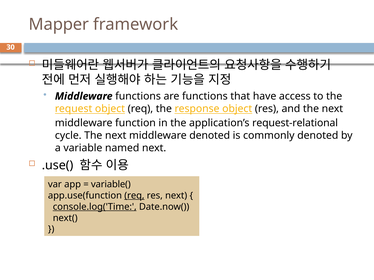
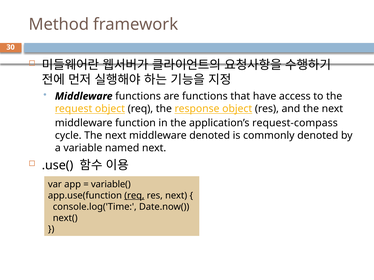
Mapper: Mapper -> Method (59, 24)
request-relational: request-relational -> request-compass (295, 123)
console.log('Time underline: present -> none (95, 207)
